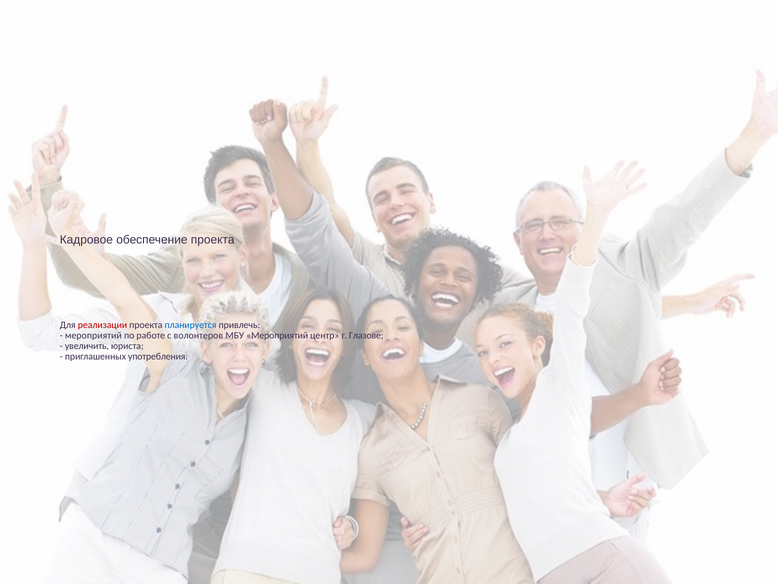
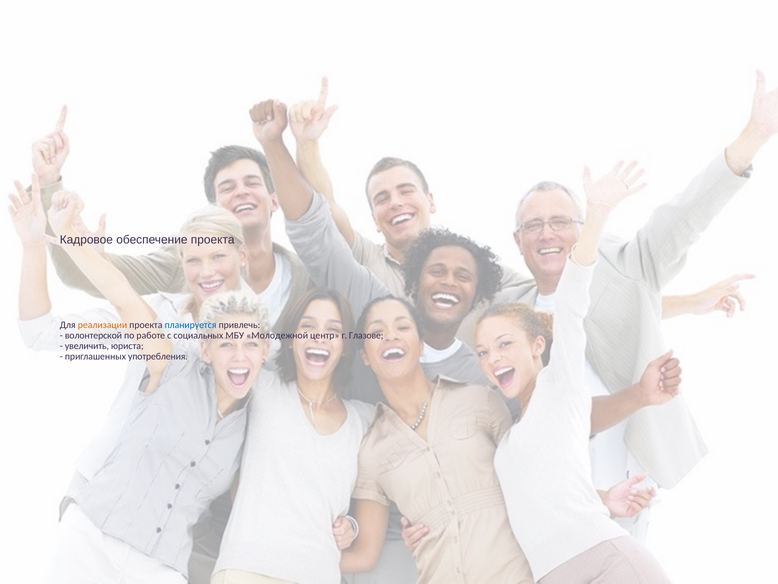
реализации colour: red -> orange (103, 325)
мероприятий: мероприятий -> волонтерской (93, 335)
волонтеров: волонтеров -> социальных (198, 335)
МБУ Мероприятий: Мероприятий -> Молодежной (277, 335)
